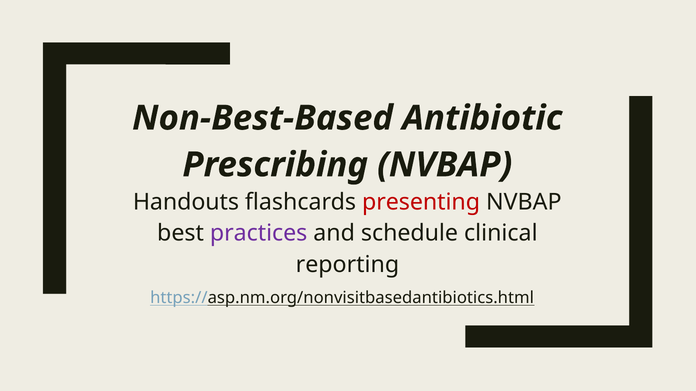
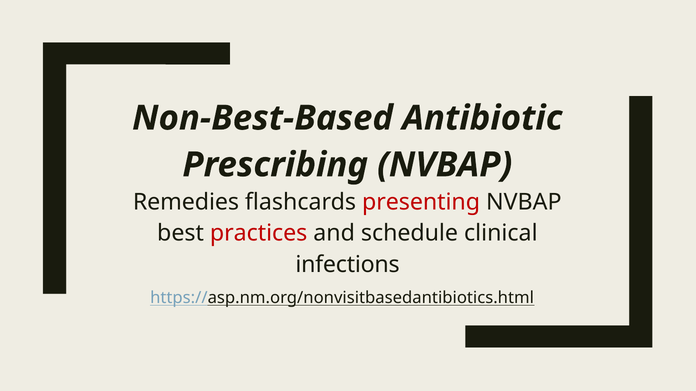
Handouts: Handouts -> Remedies (186, 202)
practices colour: purple -> red (259, 234)
reporting: reporting -> infections (348, 265)
